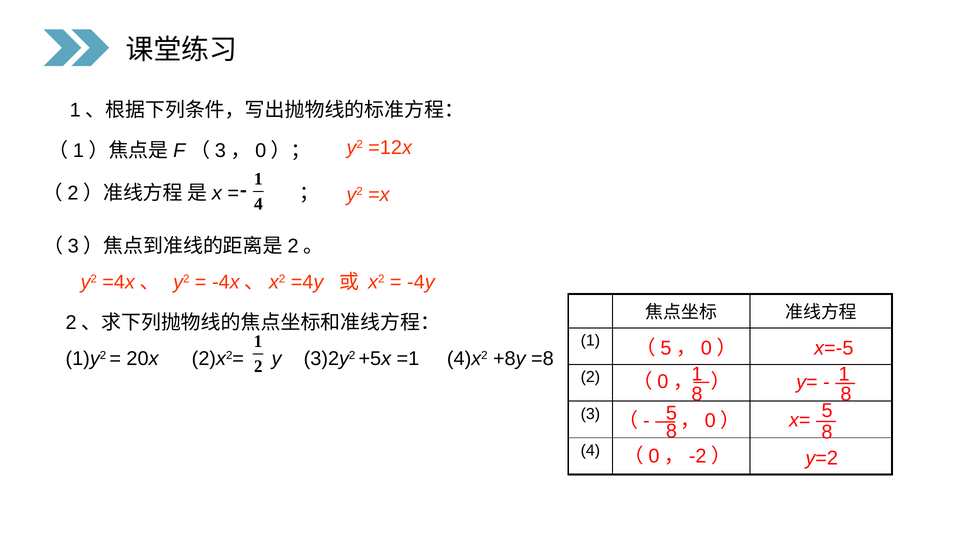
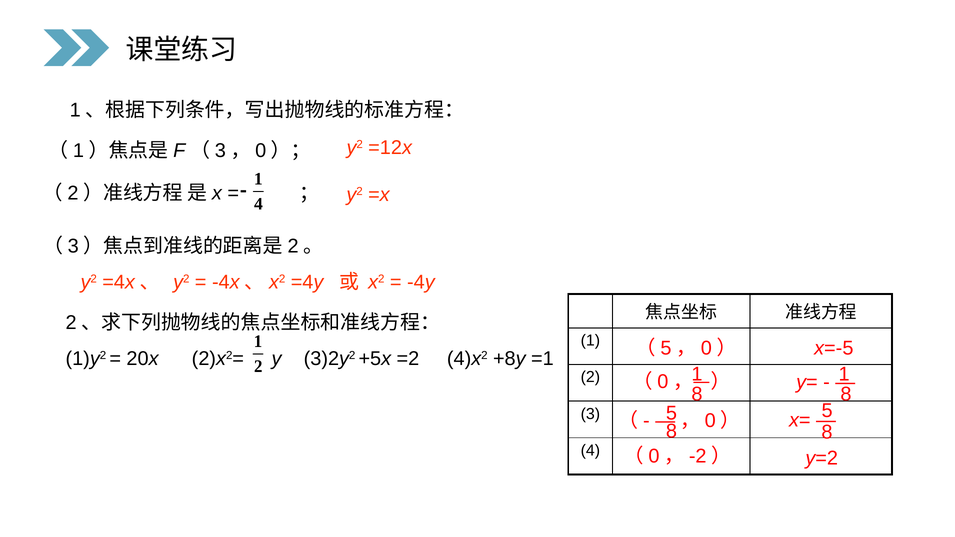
=1: =1 -> =2 (408, 359)
=8: =8 -> =1 (542, 359)
